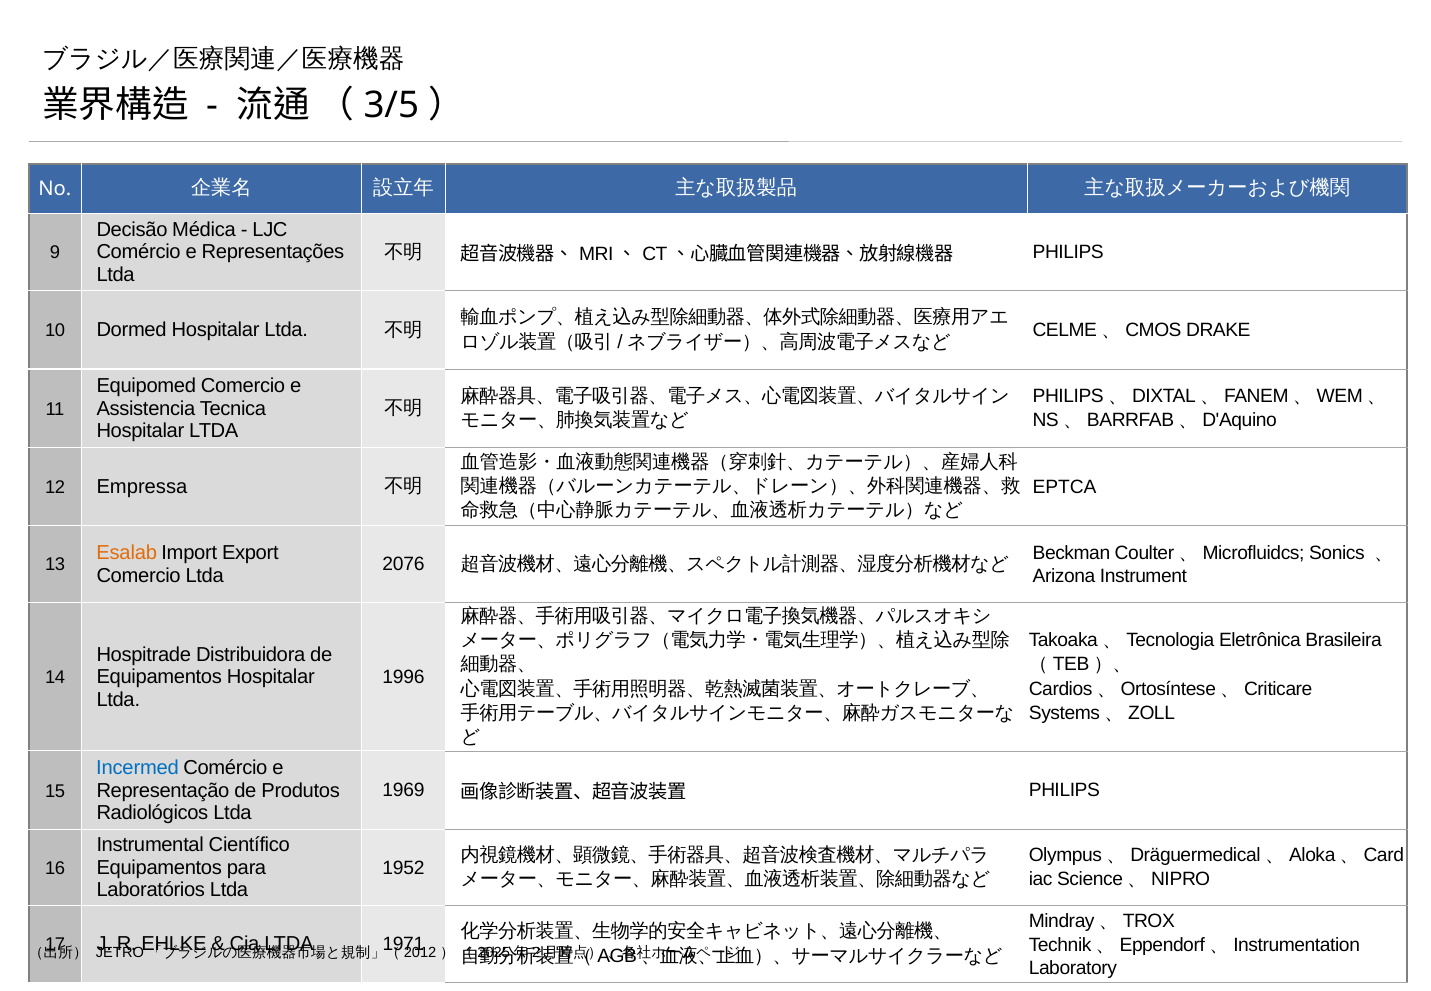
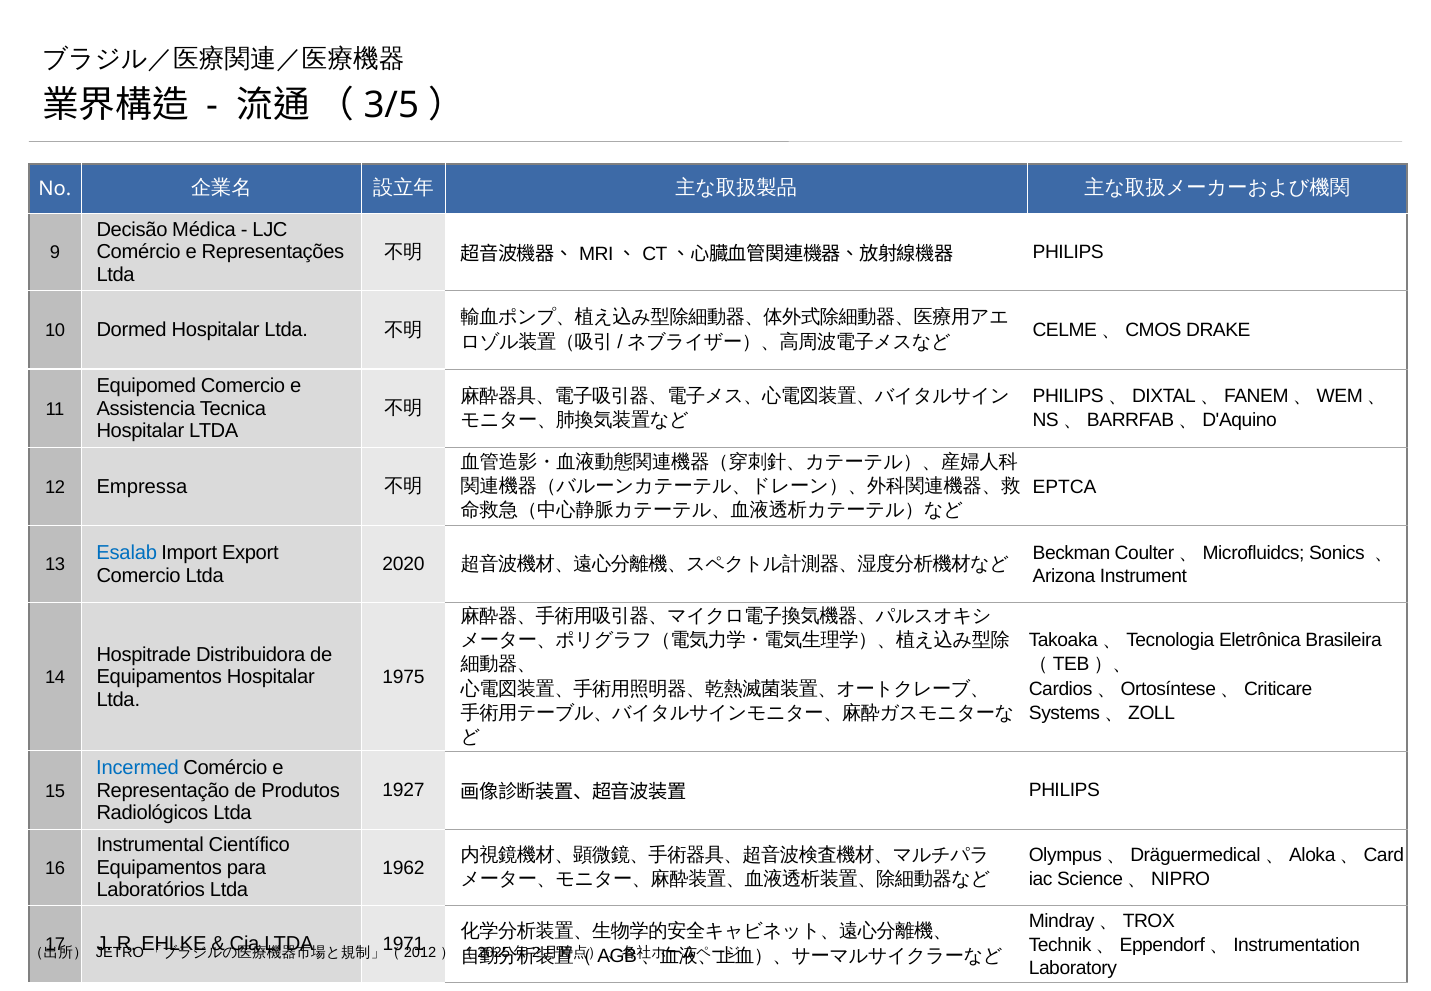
Esalab colour: orange -> blue (127, 553)
2076: 2076 -> 2020 (404, 564)
1996: 1996 -> 1975 (404, 677)
1969: 1969 -> 1927 (404, 790)
1952: 1952 -> 1962 (404, 867)
